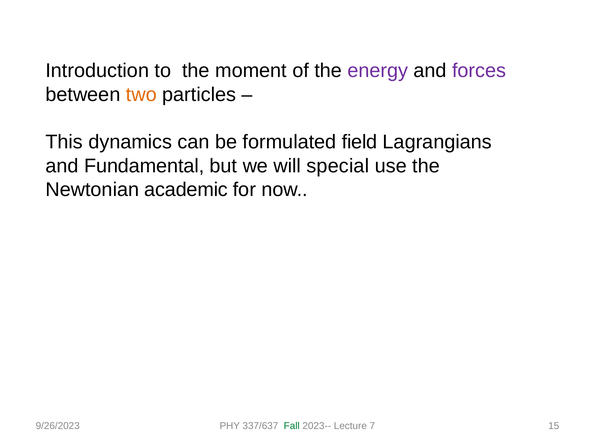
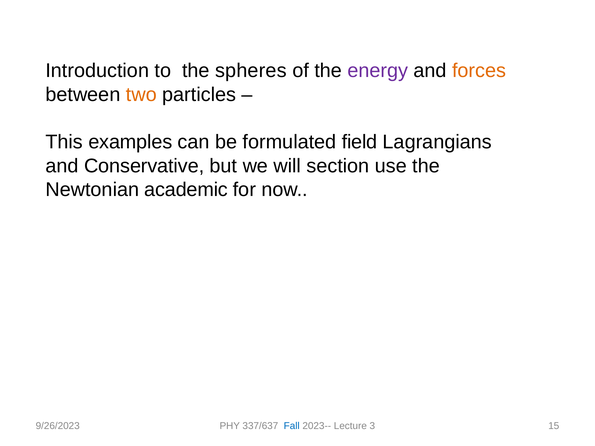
moment: moment -> spheres (251, 71)
forces colour: purple -> orange (479, 71)
dynamics: dynamics -> examples (130, 142)
Fundamental: Fundamental -> Conservative (144, 166)
special: special -> section (338, 166)
Fall colour: green -> blue (292, 426)
7: 7 -> 3 (372, 426)
